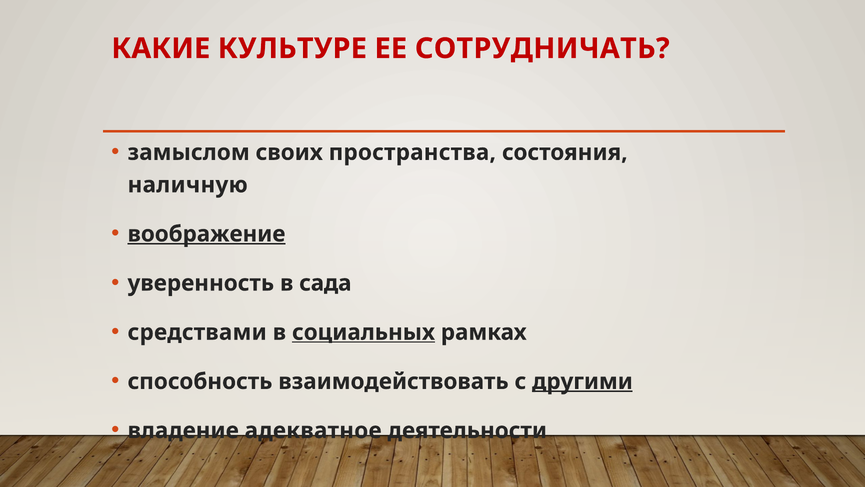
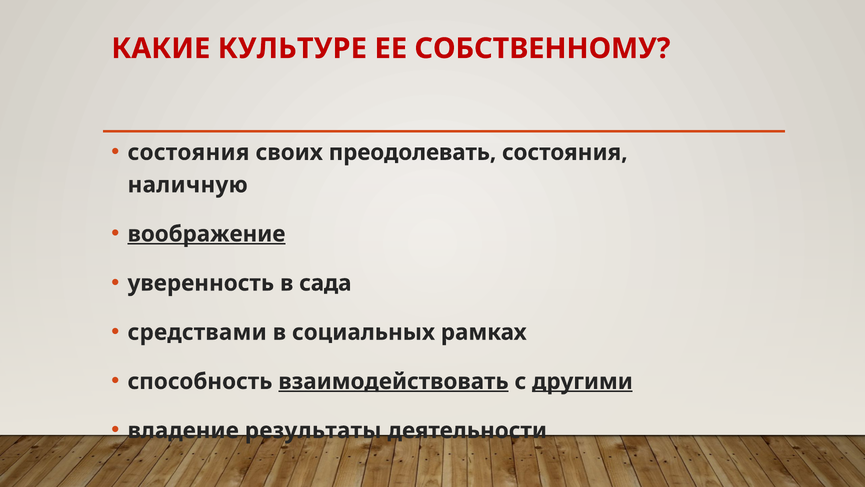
СОТРУДНИЧАТЬ: СОТРУДНИЧАТЬ -> СОБСТВЕННОМУ (542, 48)
замыслом: замыслом -> состояния (189, 152)
пространства: пространства -> преодолевать (412, 152)
социальных underline: present -> none (363, 332)
взаимодействовать underline: none -> present (394, 381)
адекватное: адекватное -> результаты (313, 430)
